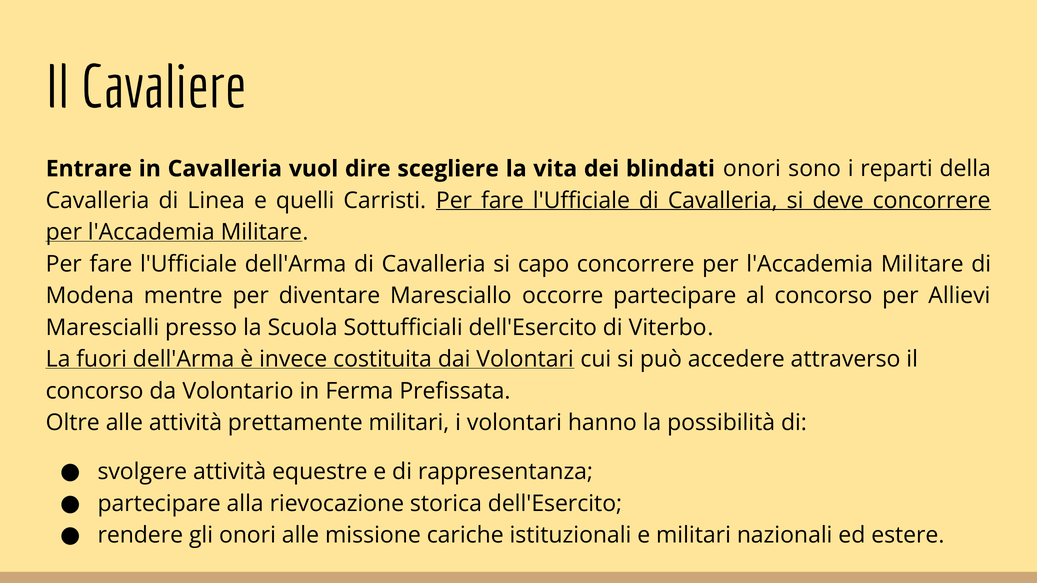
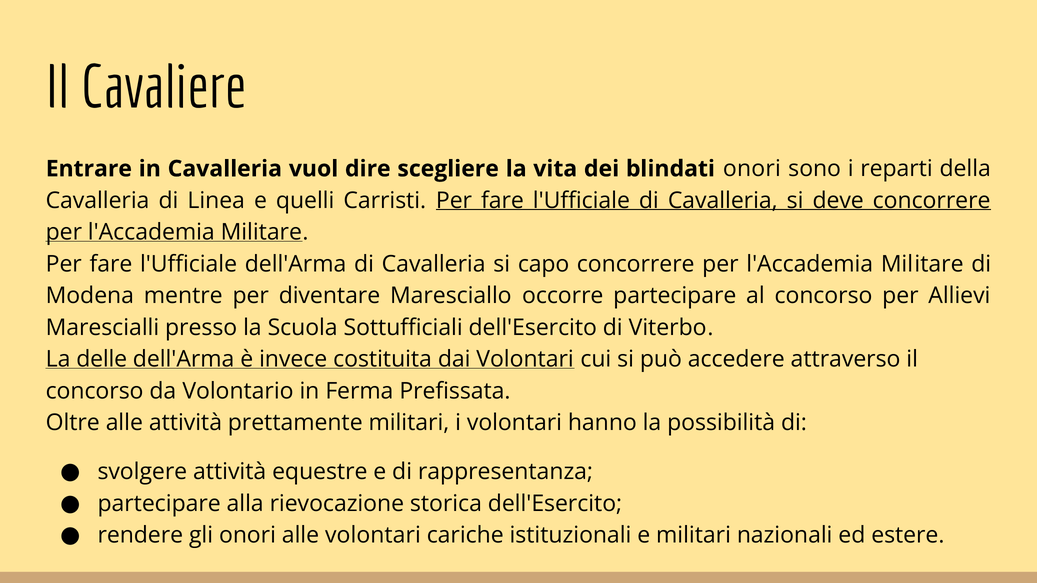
fuori: fuori -> delle (102, 359)
alle missione: missione -> volontari (373, 536)
